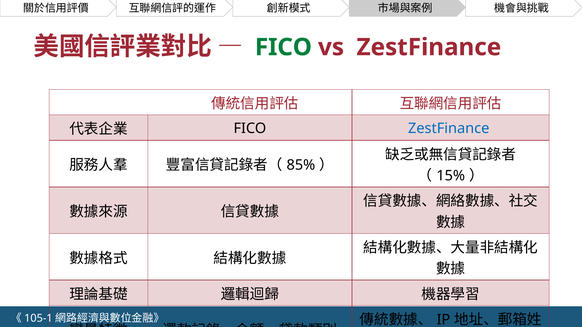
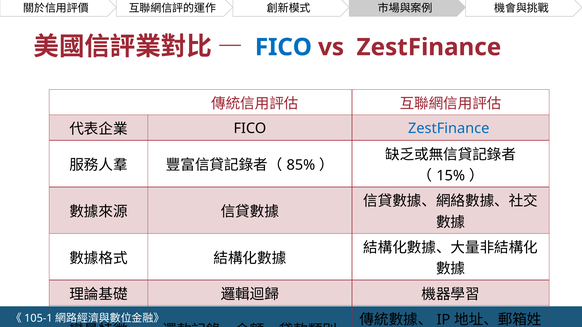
FICO colour: green -> blue (283, 47)
